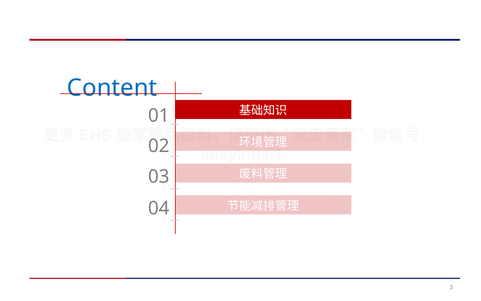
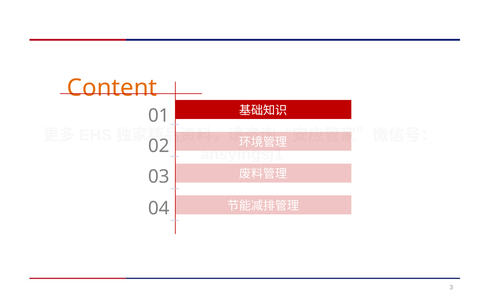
Content colour: blue -> orange (112, 88)
